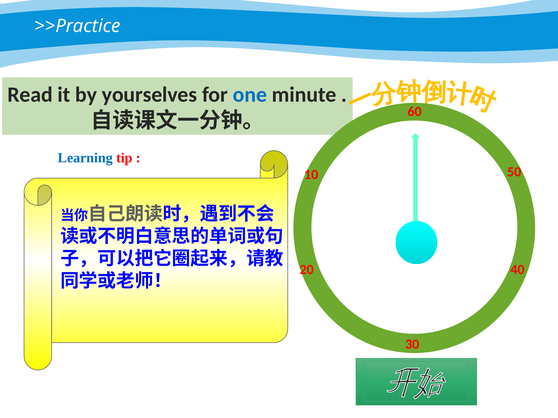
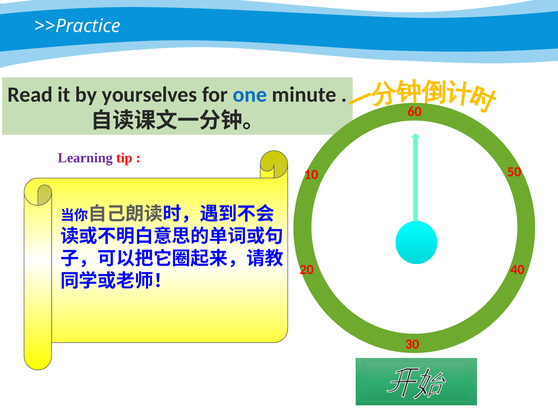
Learning colour: blue -> purple (85, 158)
